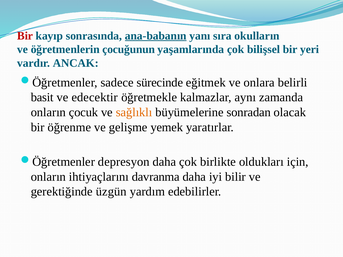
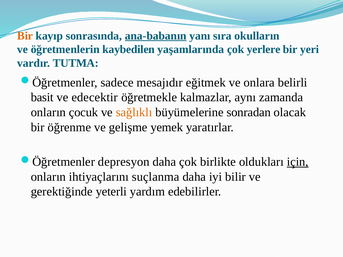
Bir colour: red -> orange (25, 36)
çocuğunun: çocuğunun -> kaybedilen (129, 49)
bilişsel: bilişsel -> yerlere (264, 49)
ANCAK: ANCAK -> TUTMA (76, 63)
sürecinde: sürecinde -> mesajıdır (160, 83)
için underline: none -> present (298, 162)
davranma: davranma -> suçlanma (156, 177)
üzgün: üzgün -> yeterli (111, 192)
